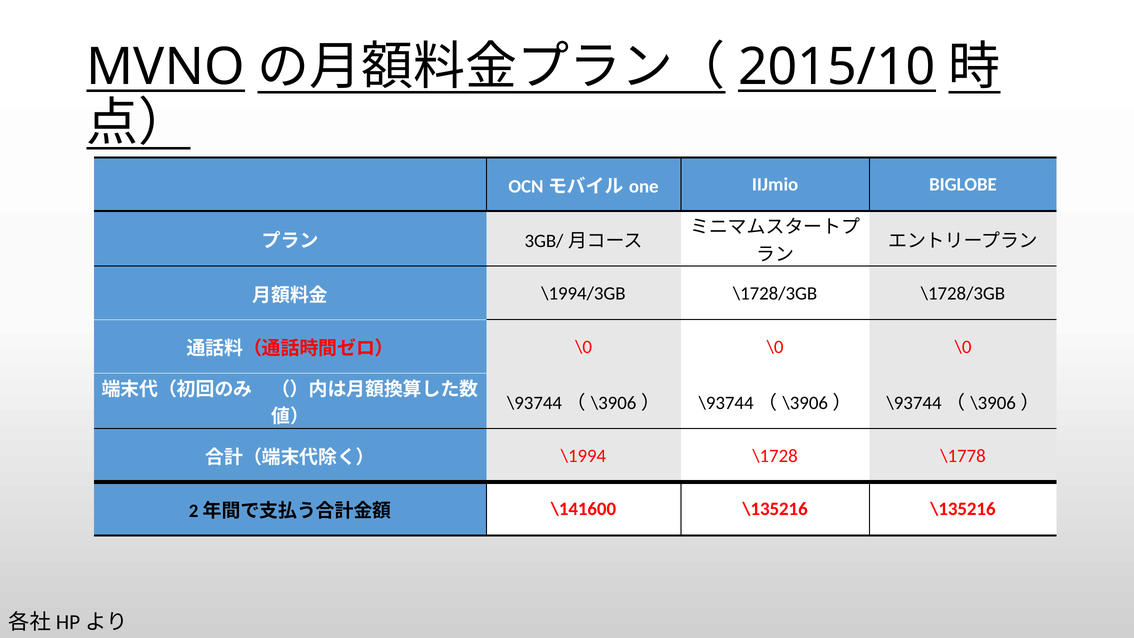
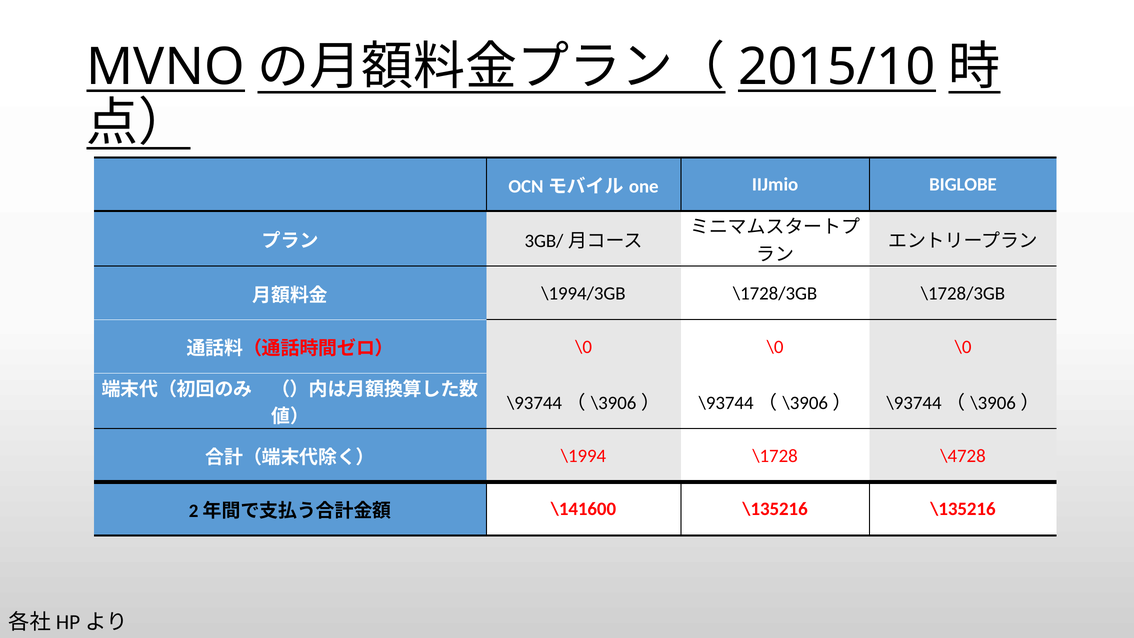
\1778: \1778 -> \4728 (963, 456)
